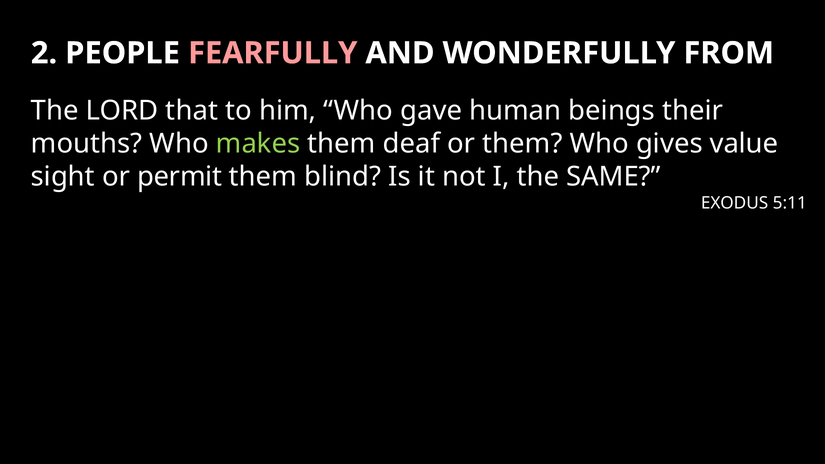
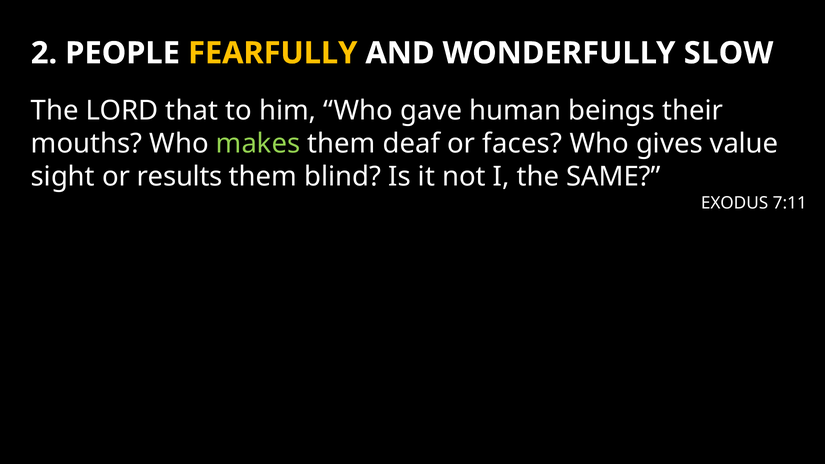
FEARFULLY colour: pink -> yellow (273, 53)
FROM: FROM -> SLOW (729, 53)
or them: them -> faces (522, 144)
permit: permit -> results (180, 177)
5:11: 5:11 -> 7:11 (790, 203)
